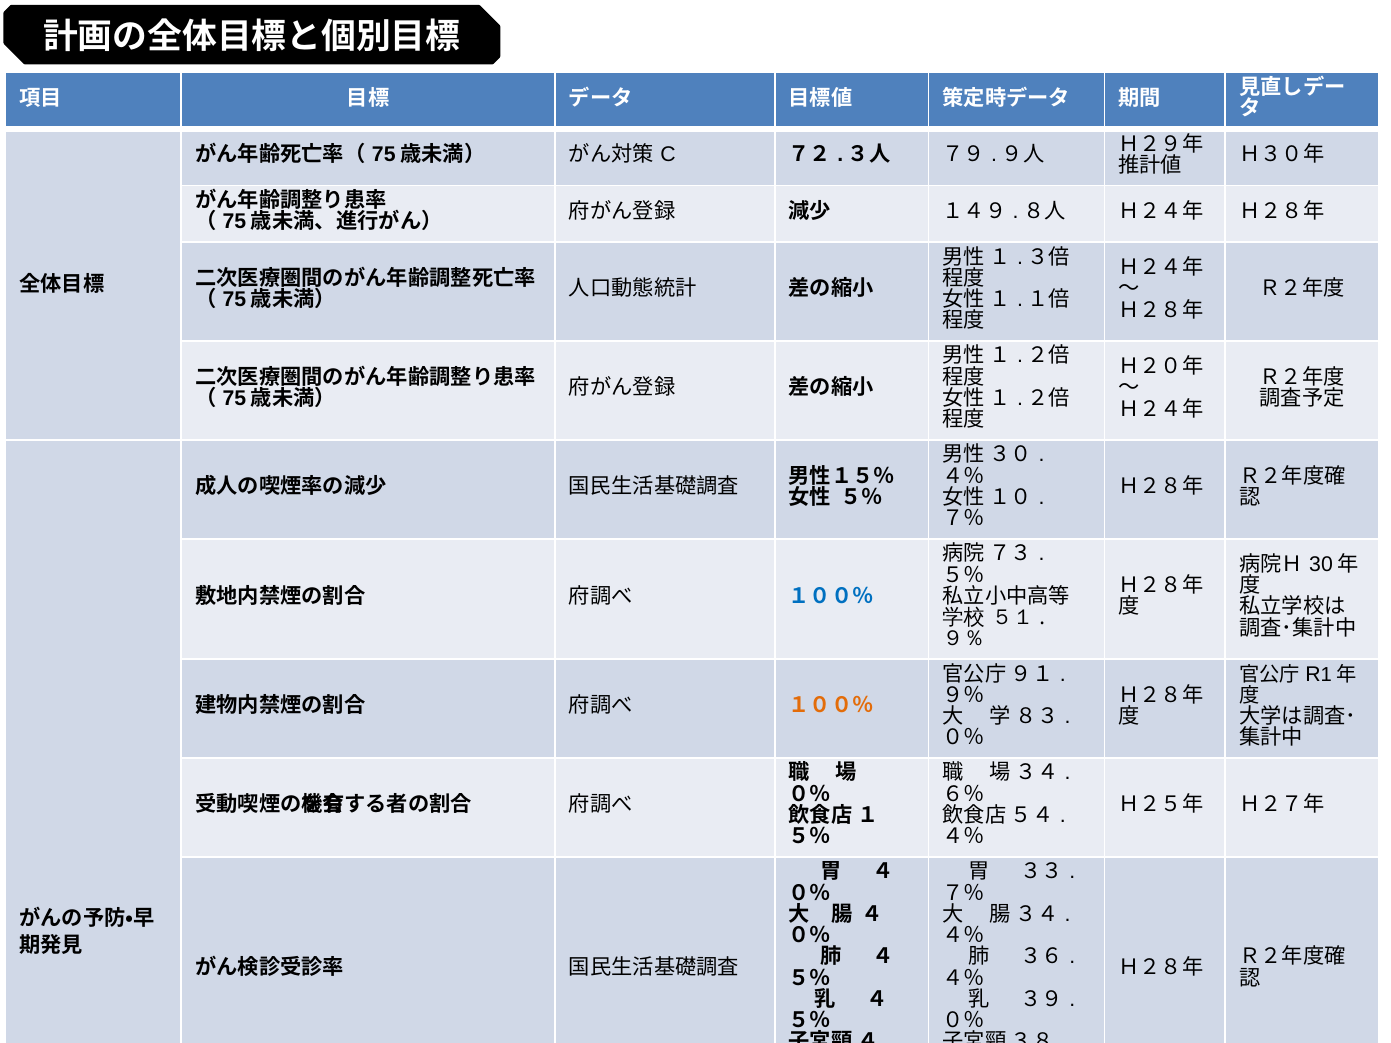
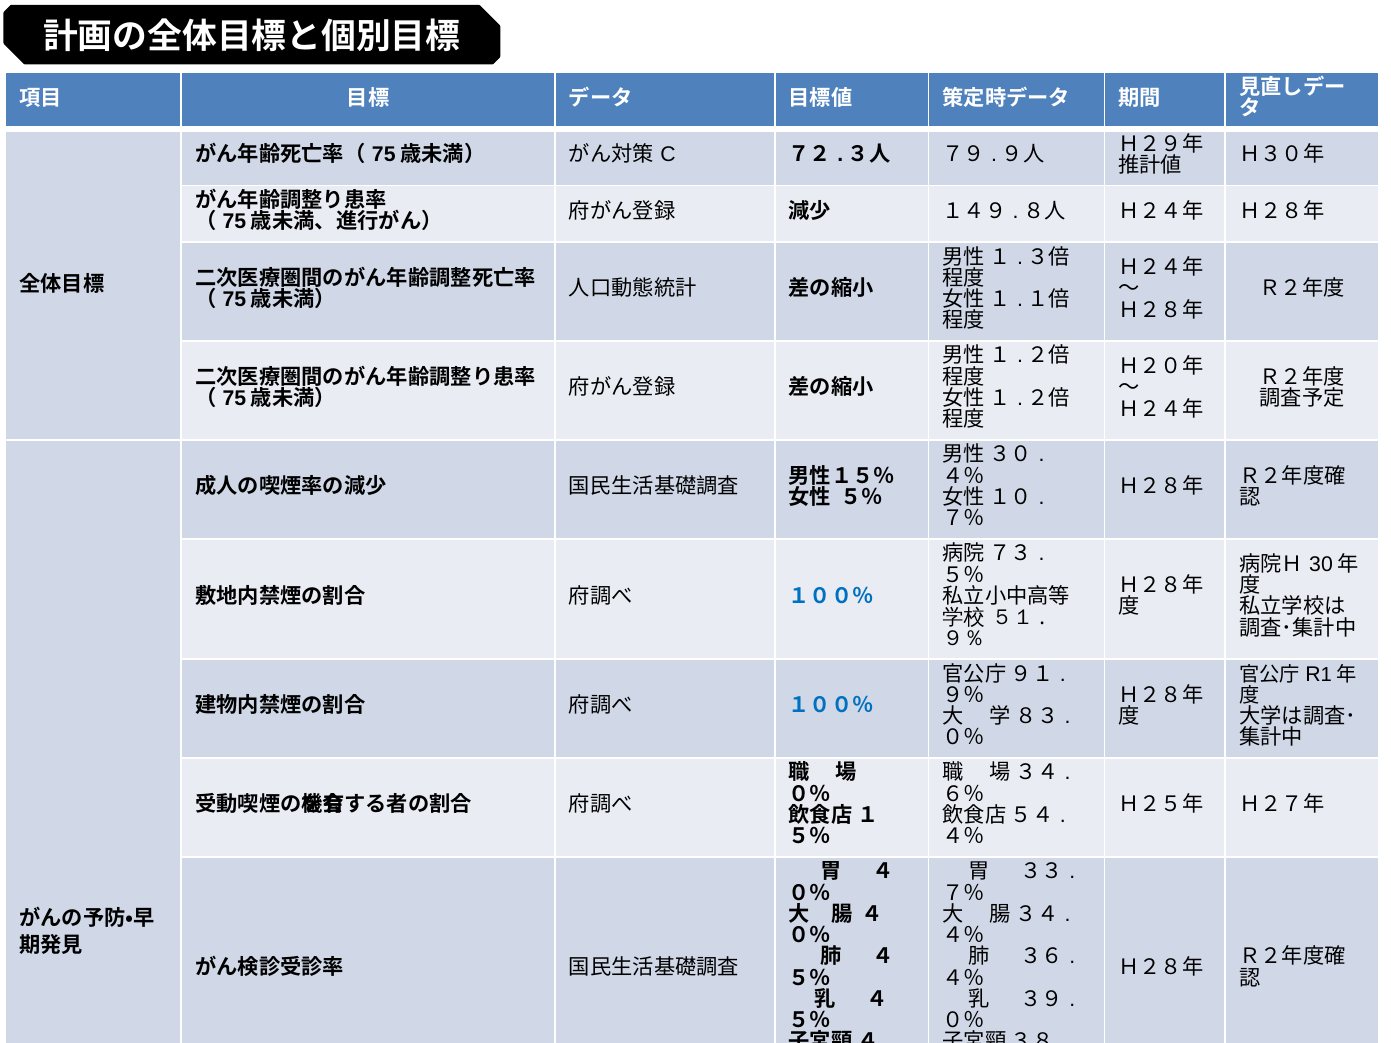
１００％ colour: orange -> blue (831, 706)
